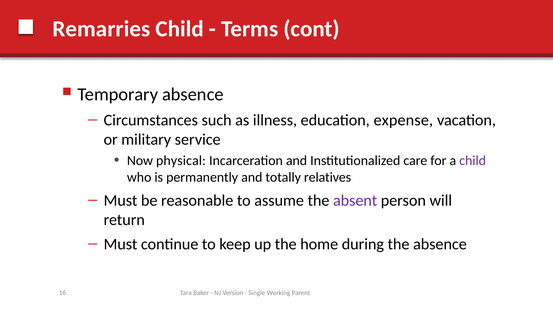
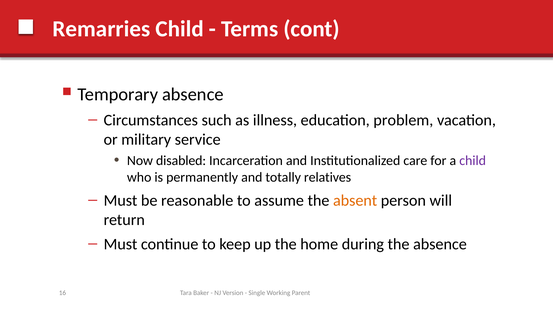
expense: expense -> problem (403, 120)
physical: physical -> disabled (181, 161)
absent colour: purple -> orange (355, 201)
